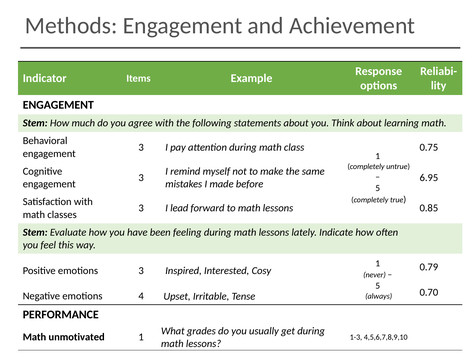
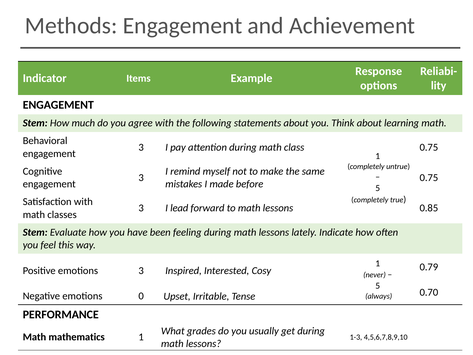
6.95: 6.95 -> 0.75 (429, 178)
4: 4 -> 0 (141, 296)
unmotivated: unmotivated -> mathematics (77, 337)
